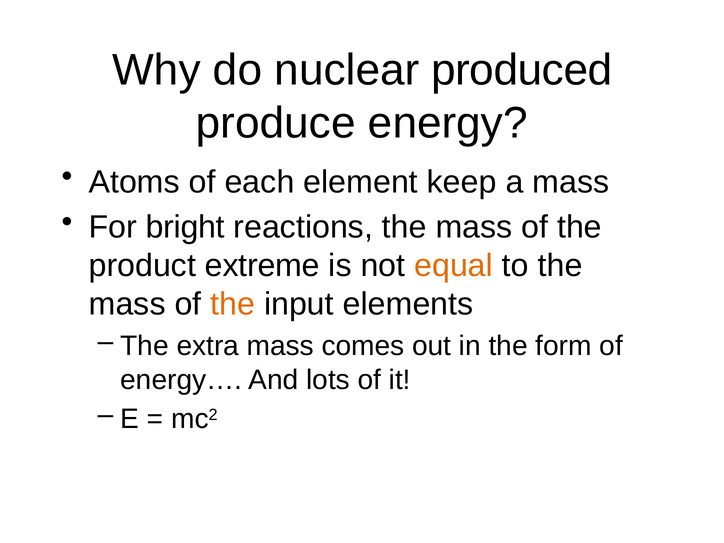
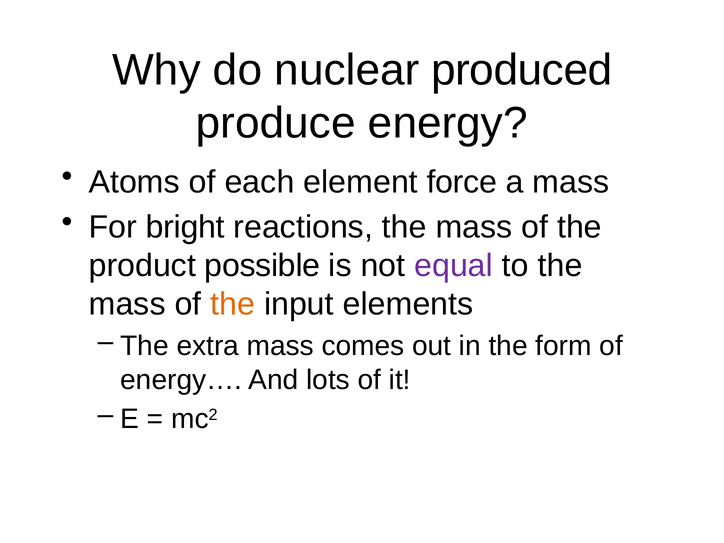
keep: keep -> force (462, 182)
extreme: extreme -> possible (262, 266)
equal colour: orange -> purple (454, 266)
